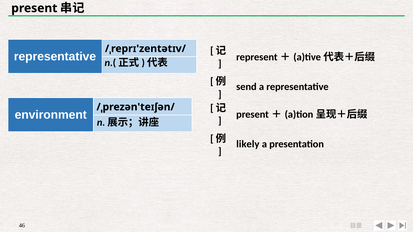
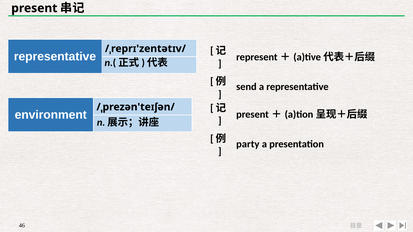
likely: likely -> party (248, 144)
